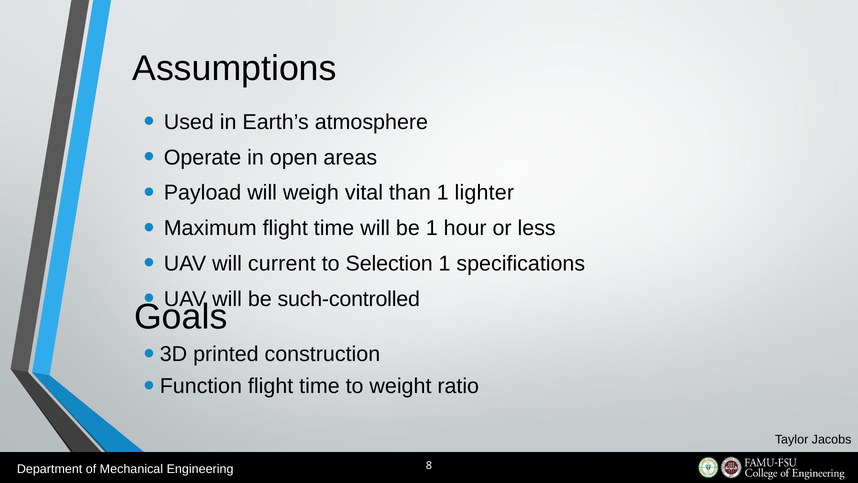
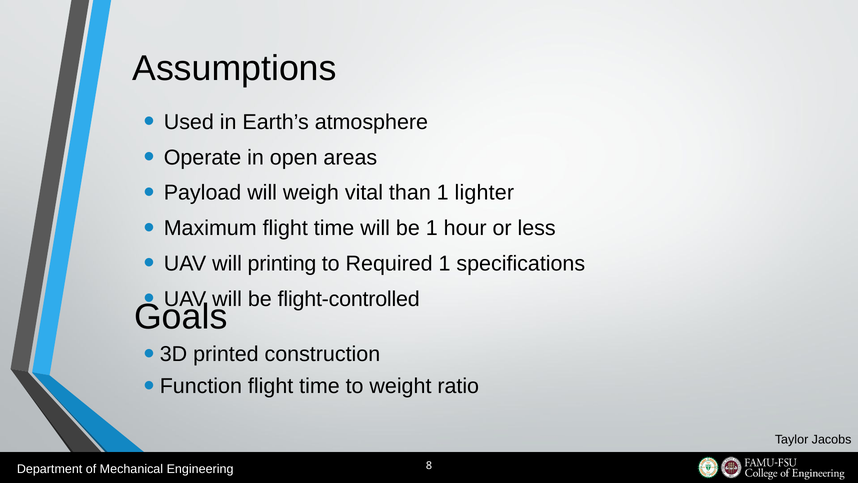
current: current -> printing (282, 264)
Selection: Selection -> Required (389, 264)
such-controlled: such-controlled -> flight-controlled (349, 299)
